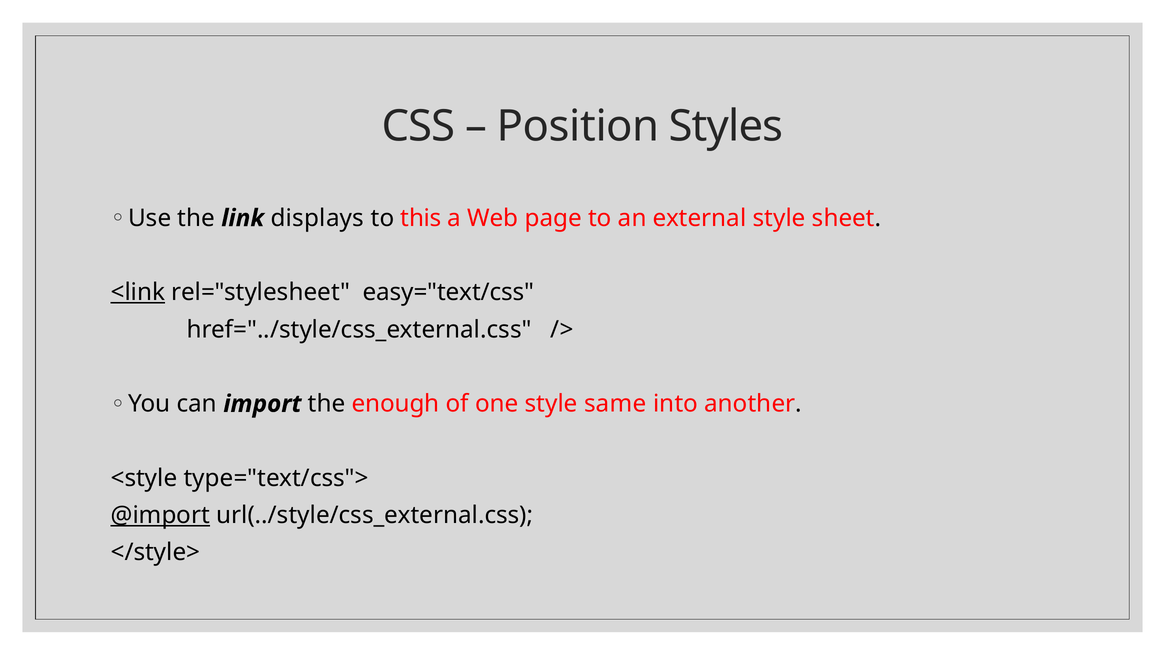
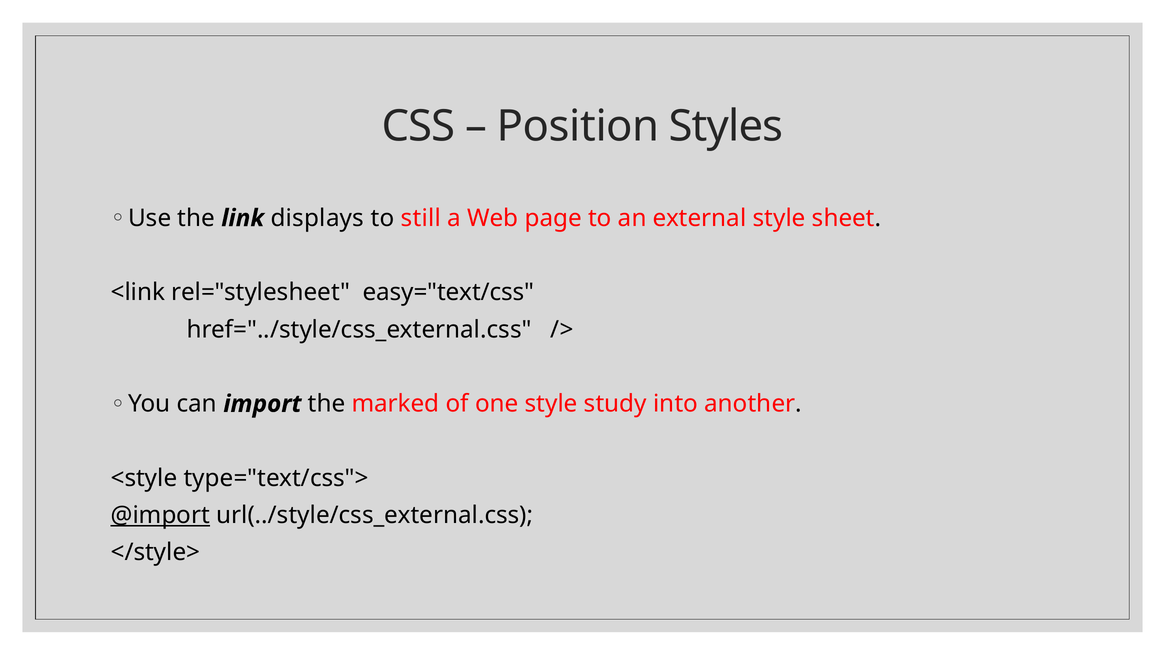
this: this -> still (421, 218)
<link underline: present -> none (138, 293)
enough: enough -> marked (396, 404)
same: same -> study (615, 404)
